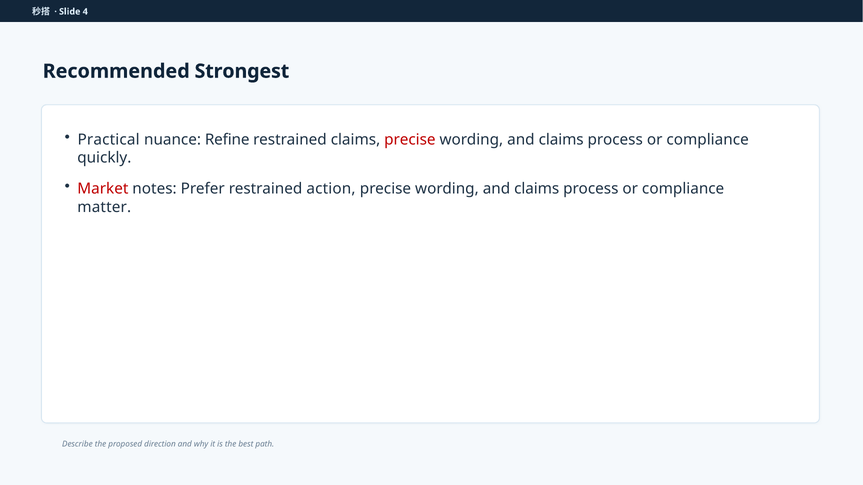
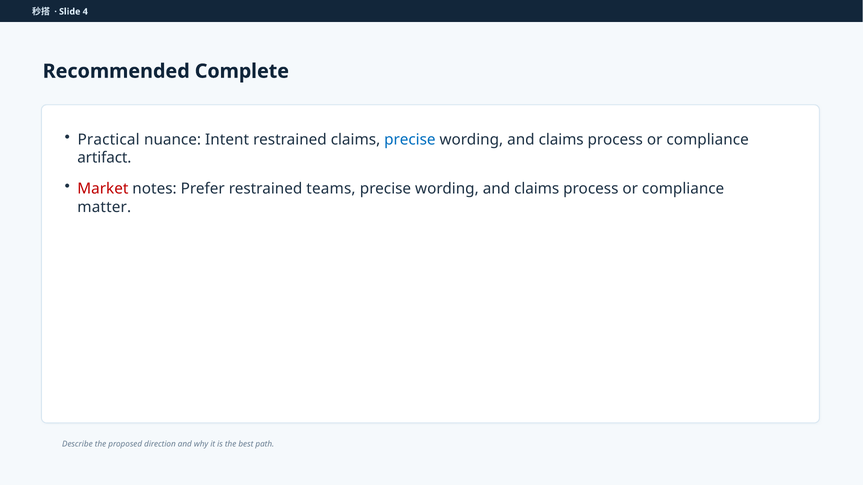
Strongest: Strongest -> Complete (242, 71)
Refine: Refine -> Intent (227, 140)
precise colour: red -> blue (410, 140)
quickly: quickly -> artifact (104, 158)
action: action -> teams (331, 189)
